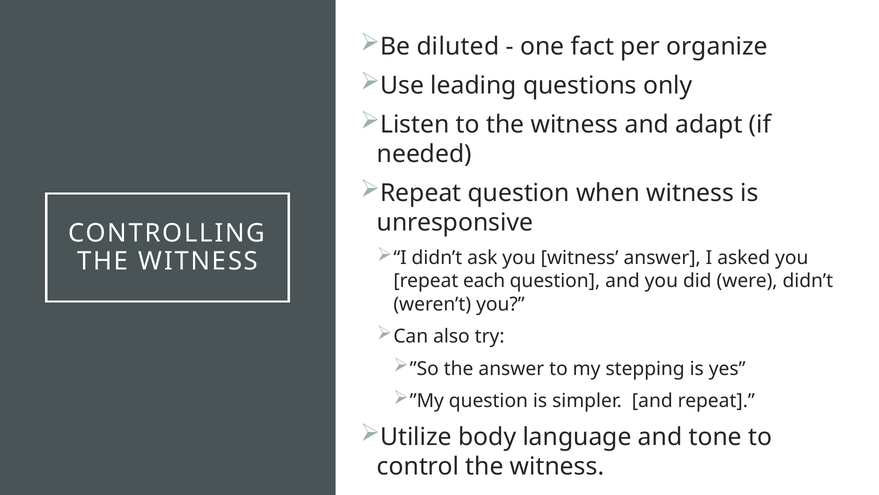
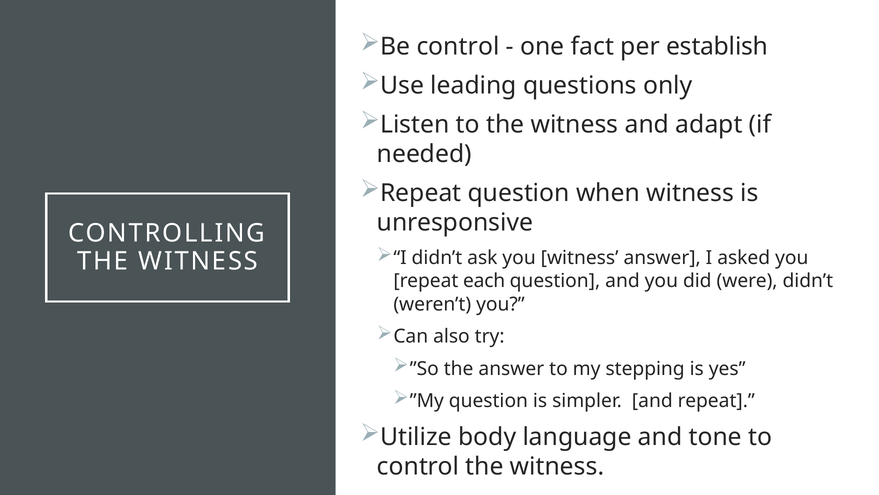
Be diluted: diluted -> control (458, 47)
organize: organize -> establish (717, 47)
